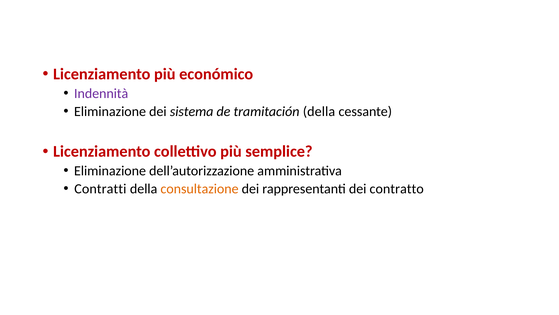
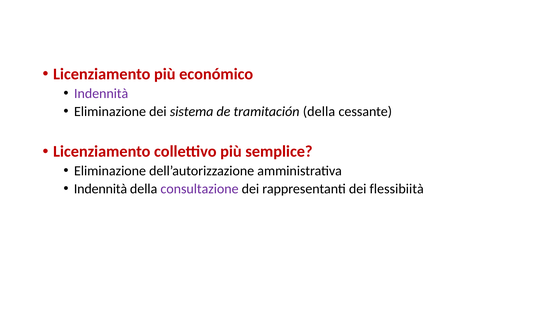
Contratti: Contratti -> Indennità (100, 189)
consultazione colour: orange -> purple (200, 189)
contratto: contratto -> flessibiità (397, 189)
